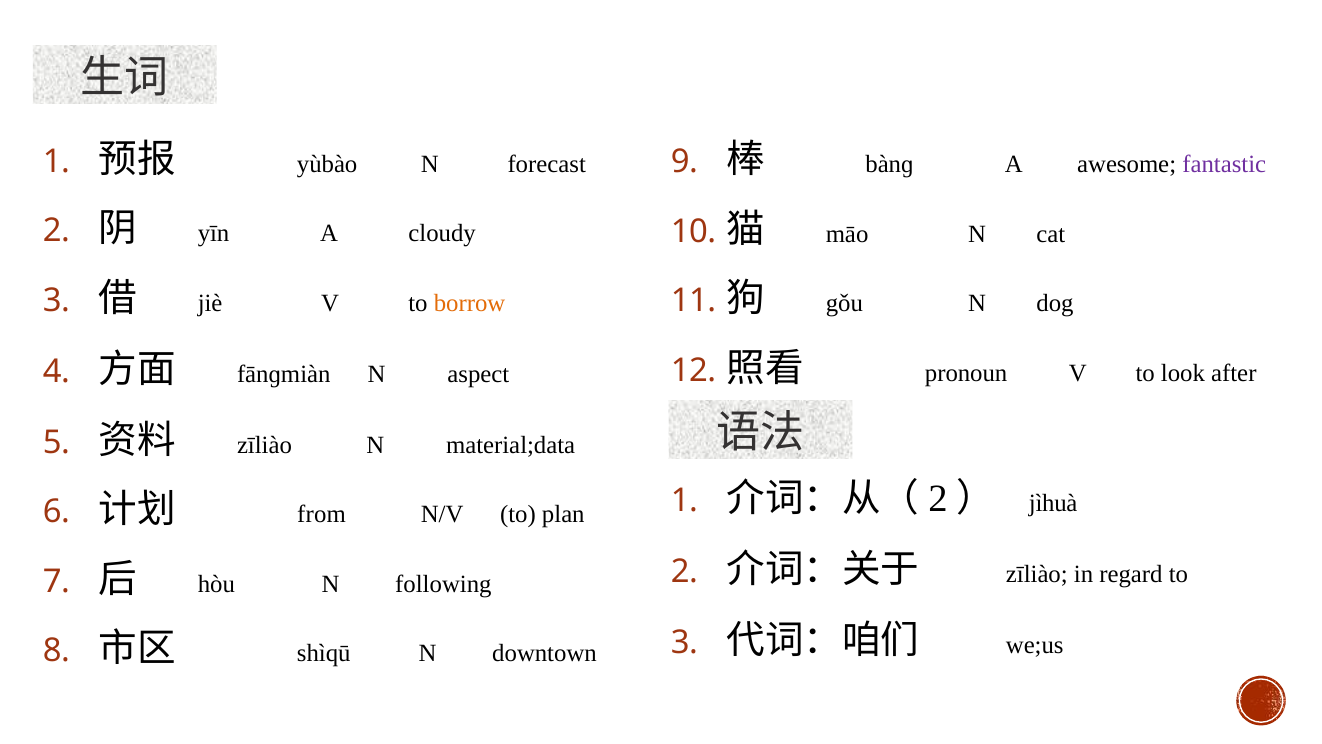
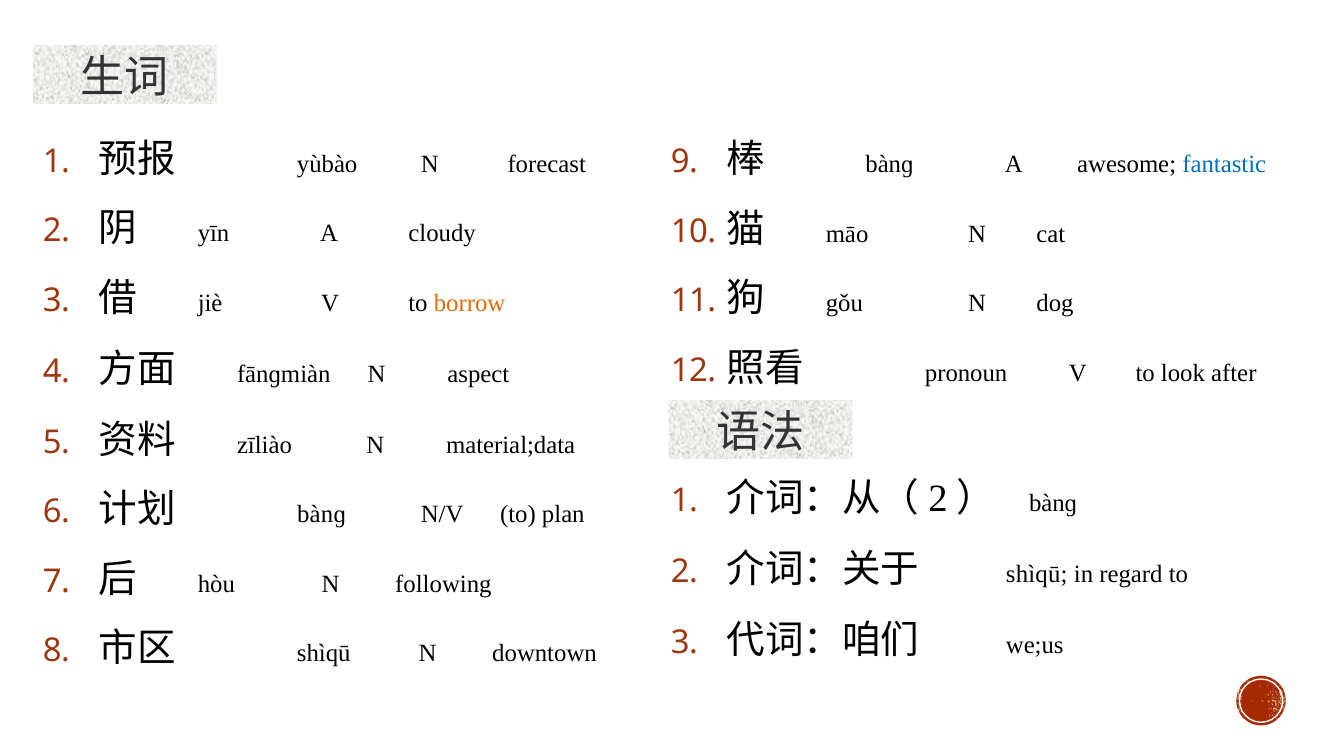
fantastic colour: purple -> blue (1224, 165)
jìhuà: jìhuà -> bànɡ (1053, 503)
from: from -> bànɡ (322, 514)
zīliào: zīliào -> shìqū (1037, 574)
